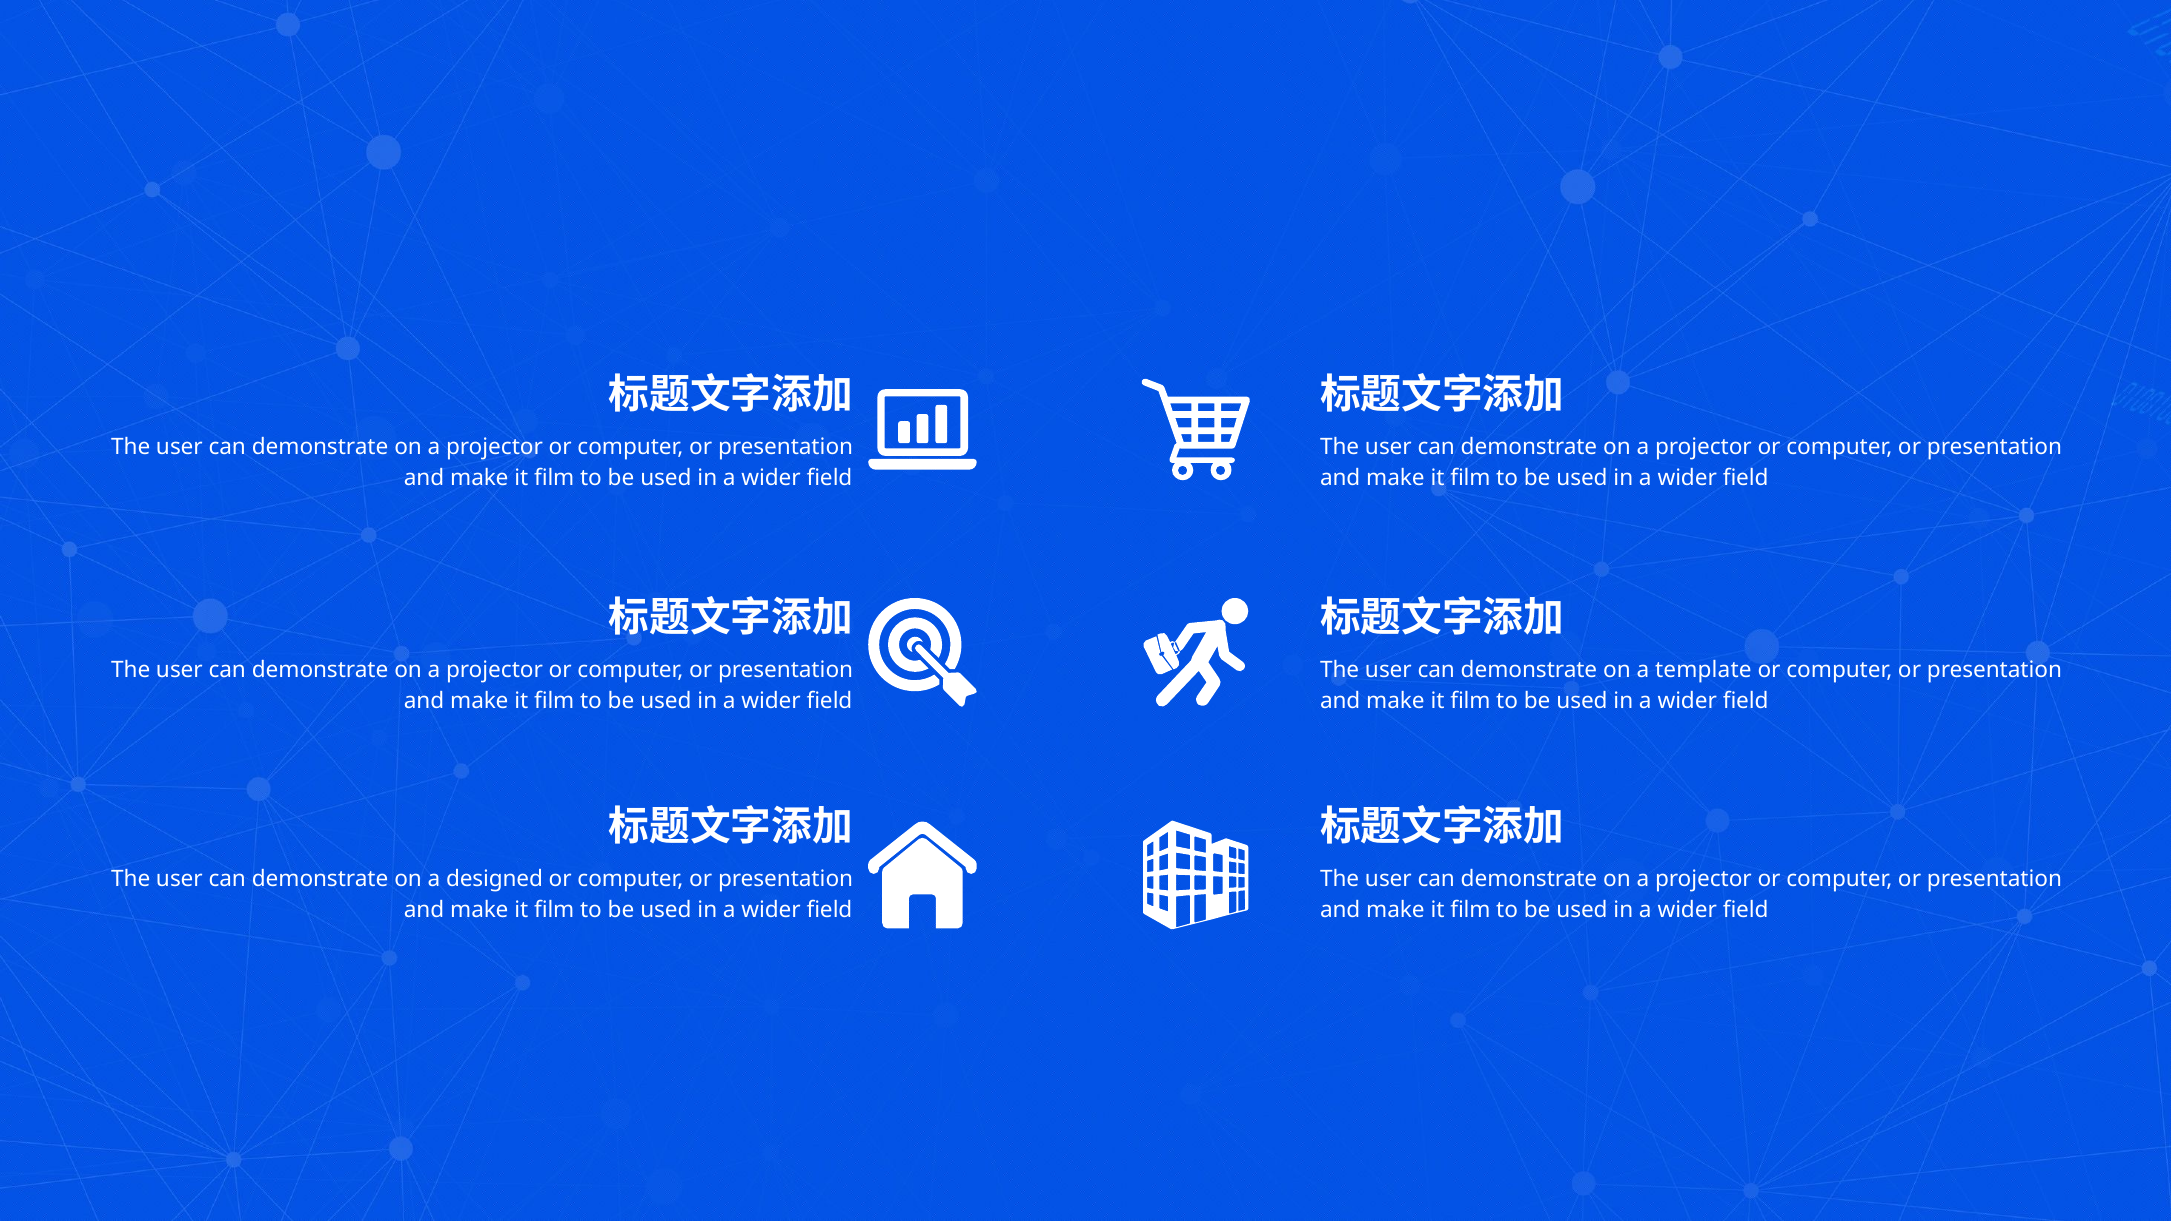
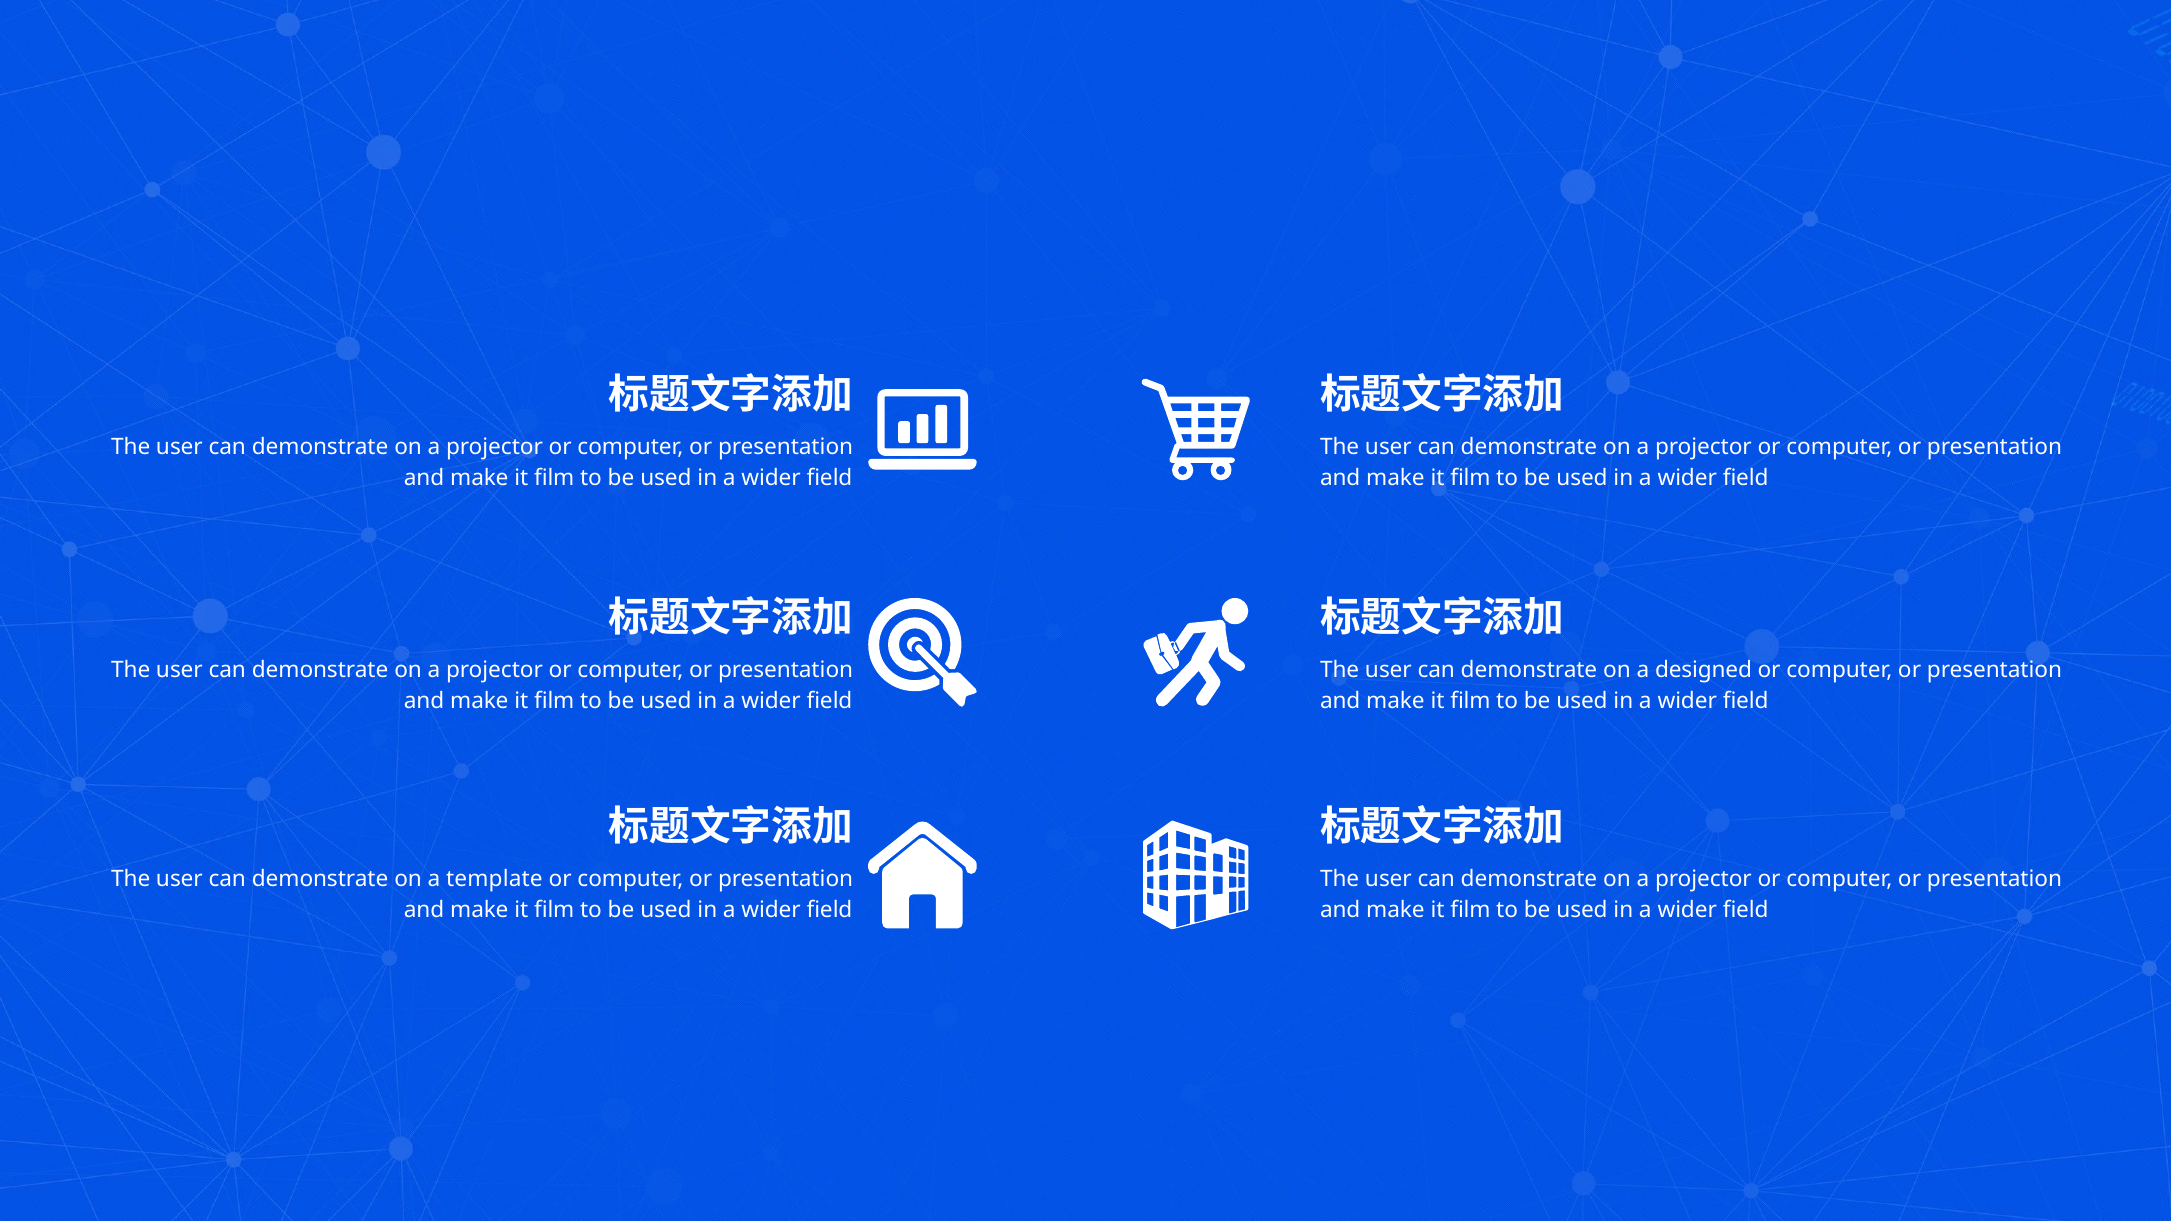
template: template -> designed (1703, 670)
designed: designed -> template (494, 880)
